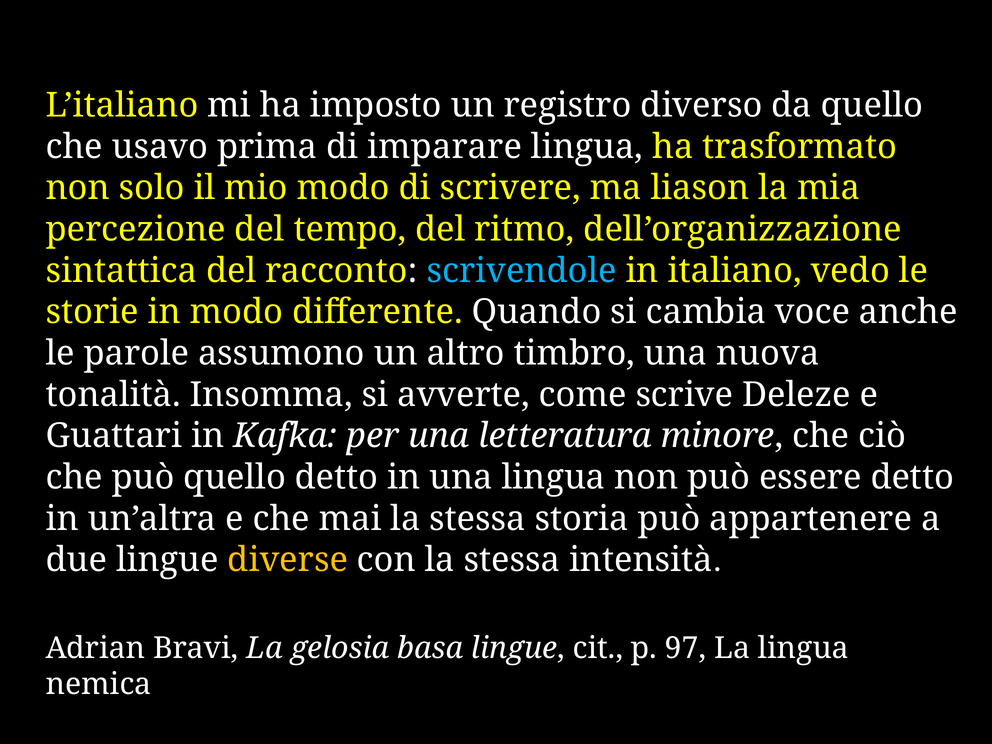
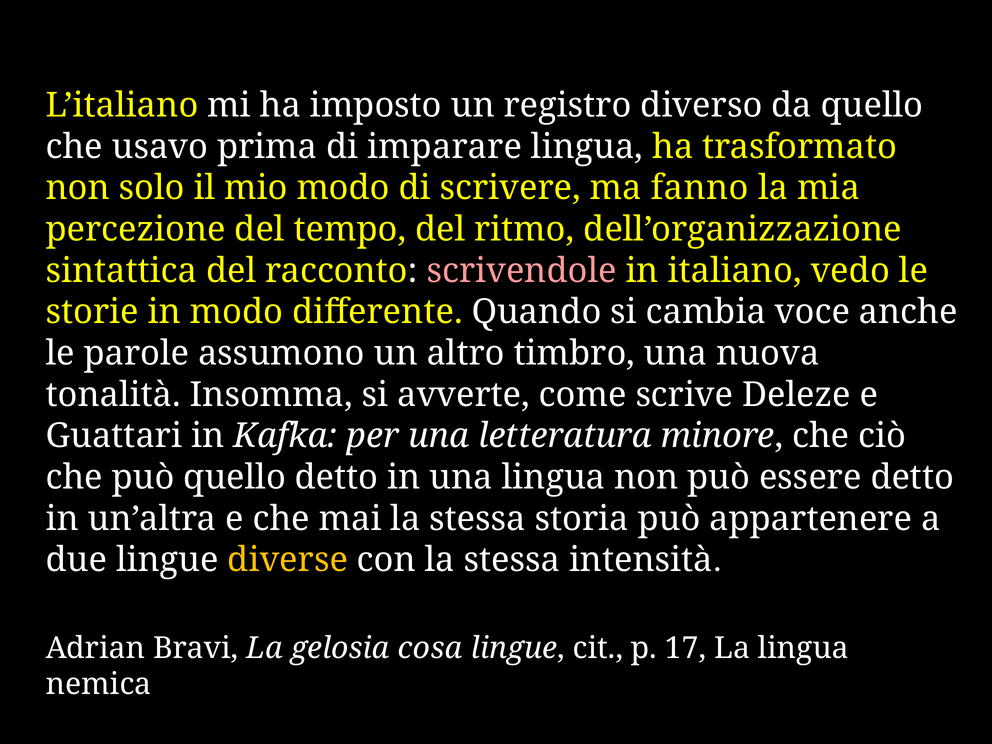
liason: liason -> fanno (700, 188)
scrivendole colour: light blue -> pink (522, 271)
basa: basa -> cosa (430, 648)
97: 97 -> 17 (686, 648)
